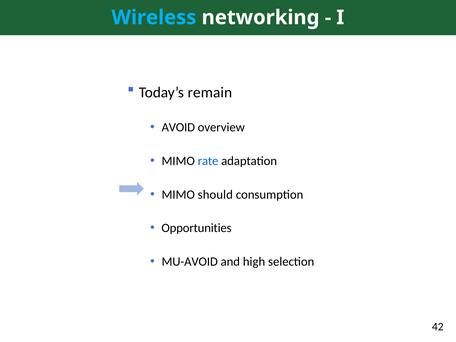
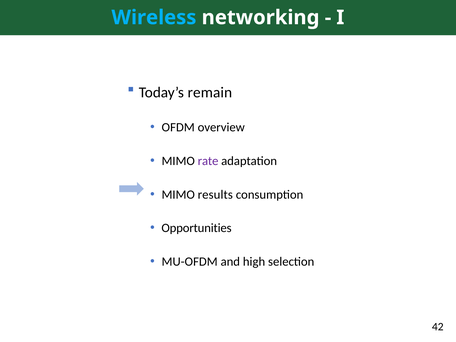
AVOID: AVOID -> OFDM (178, 127)
rate colour: blue -> purple (208, 161)
should: should -> results (215, 195)
MU-AVOID: MU-AVOID -> MU-OFDM (190, 262)
